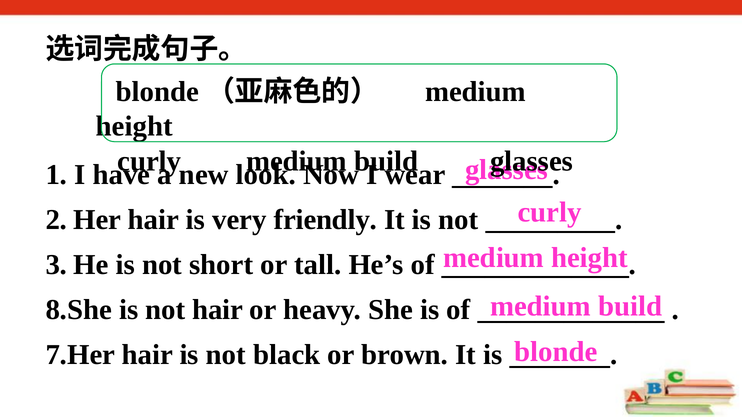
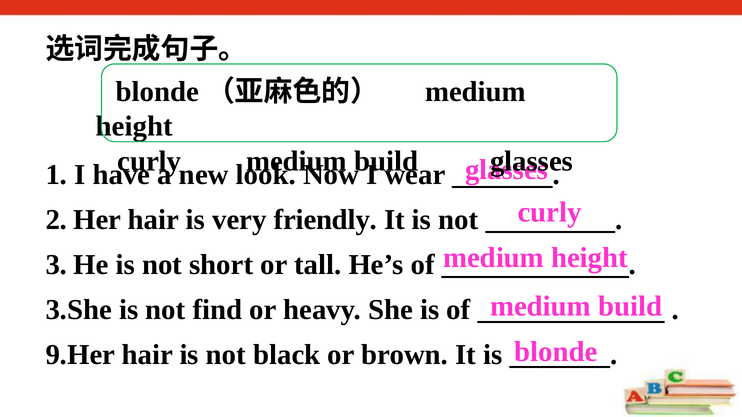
8.She: 8.She -> 3.She (79, 310)
not hair: hair -> find (217, 310)
7.Her: 7.Her -> 9.Her (80, 355)
